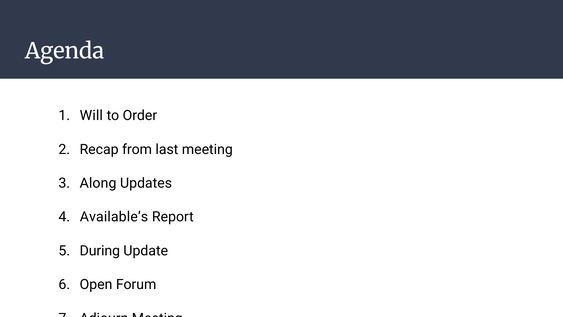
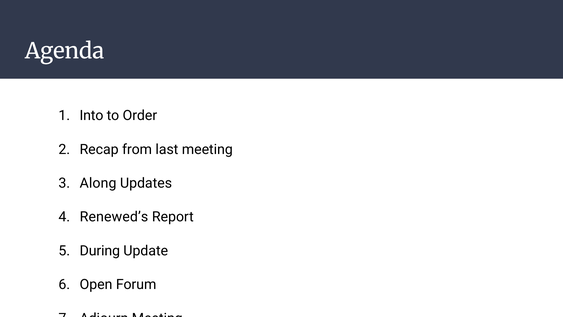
Will: Will -> Into (91, 115)
Available’s: Available’s -> Renewed’s (114, 217)
